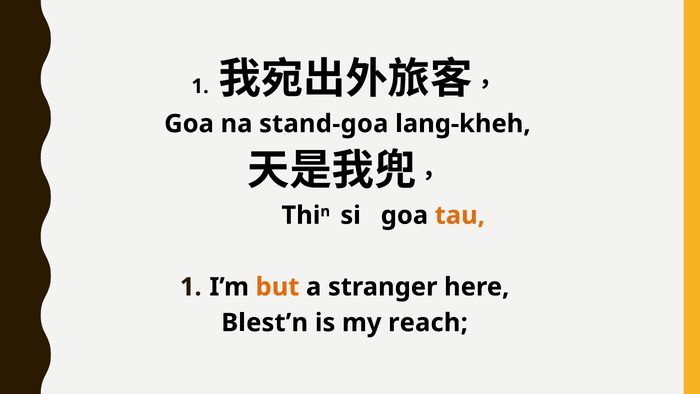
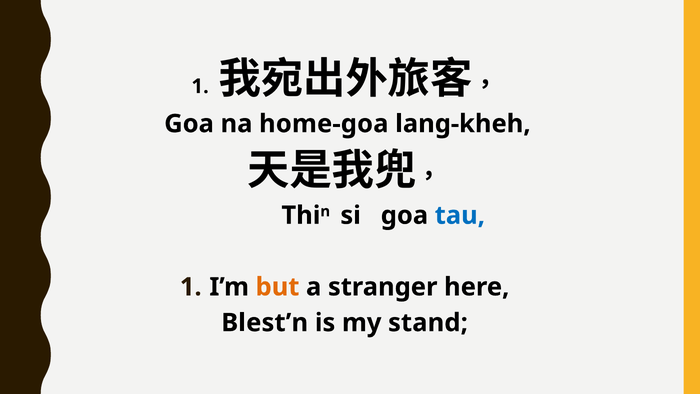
stand-goa: stand-goa -> home-goa (324, 124)
tau colour: orange -> blue (460, 215)
reach: reach -> stand (428, 323)
